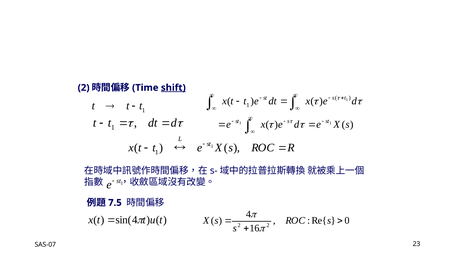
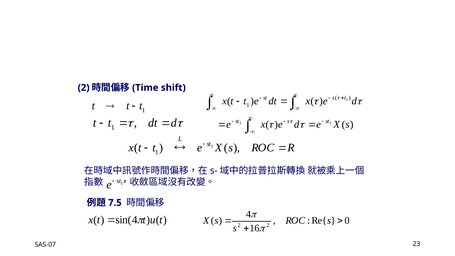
shift underline: present -> none (173, 88)
